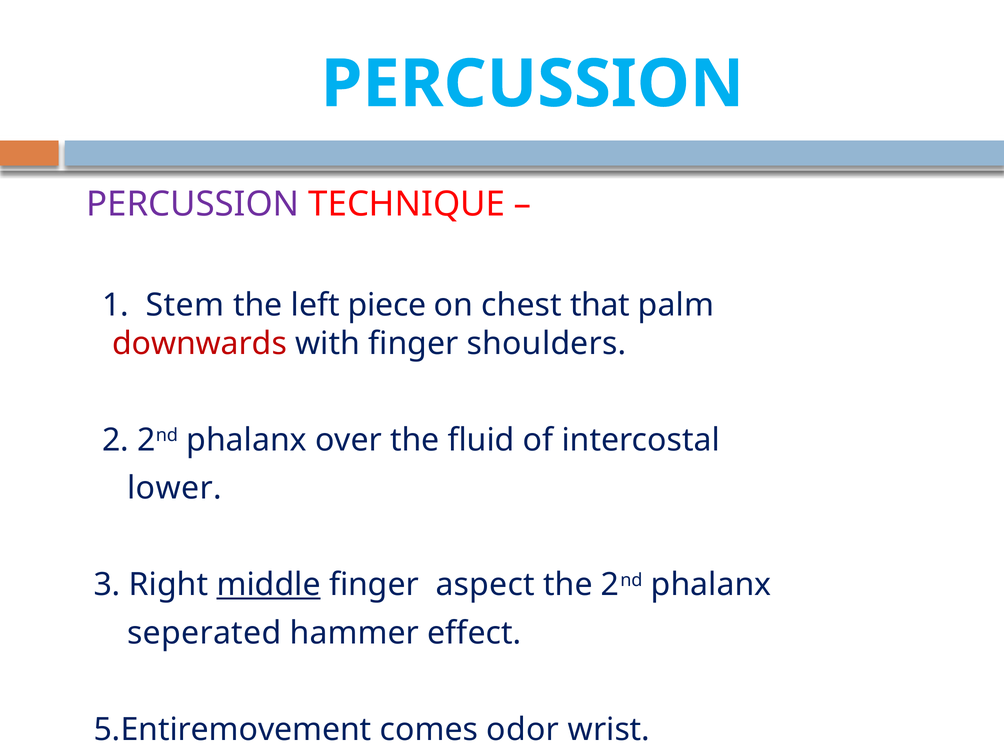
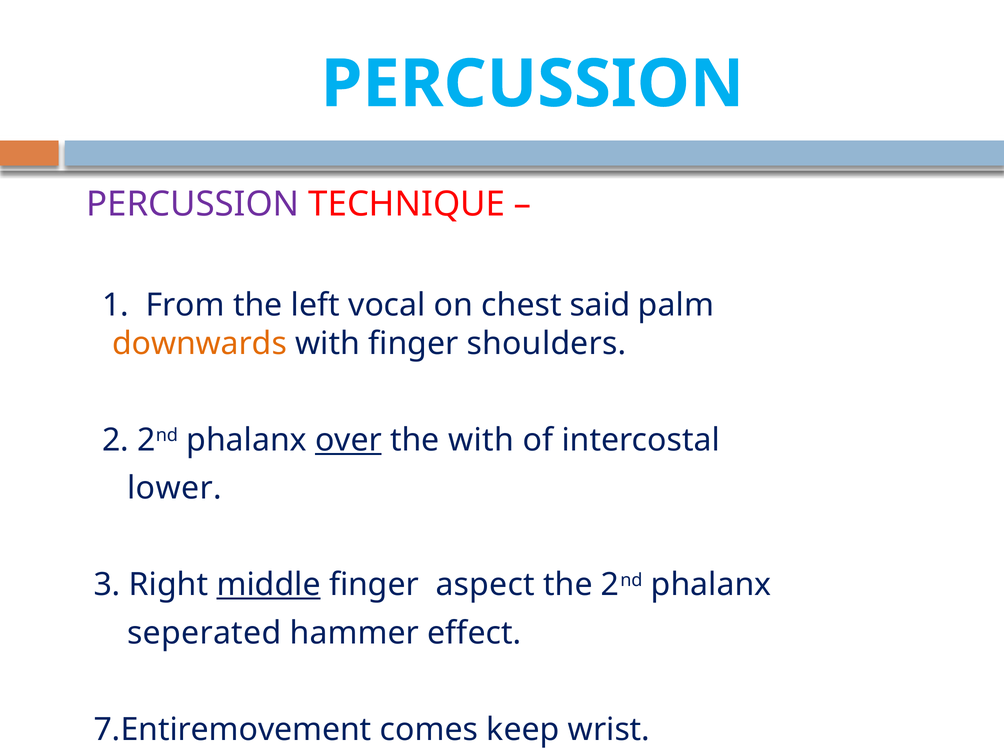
Stem: Stem -> From (185, 305)
piece: piece -> vocal (387, 305)
that: that -> said (600, 305)
downwards colour: red -> orange (200, 344)
over underline: none -> present (348, 440)
the fluid: fluid -> with (481, 440)
5.Entiremovement: 5.Entiremovement -> 7.Entiremovement (233, 730)
odor: odor -> keep (523, 730)
